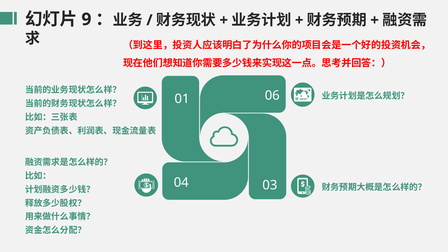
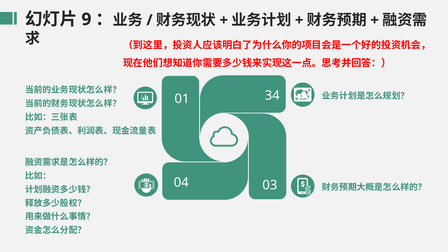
06: 06 -> 34 (272, 96)
